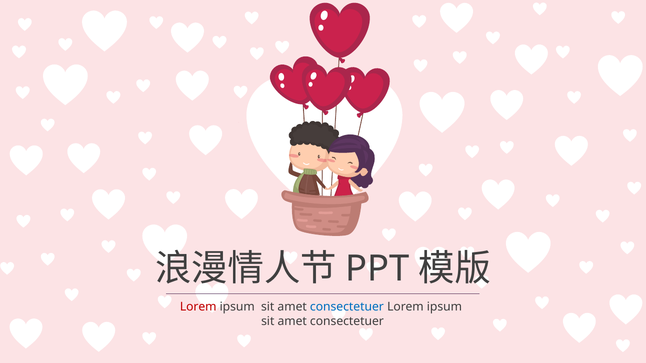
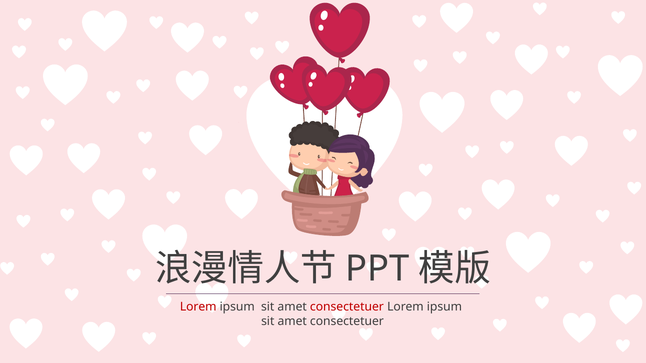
consectetuer colour: blue -> red (347, 307)
